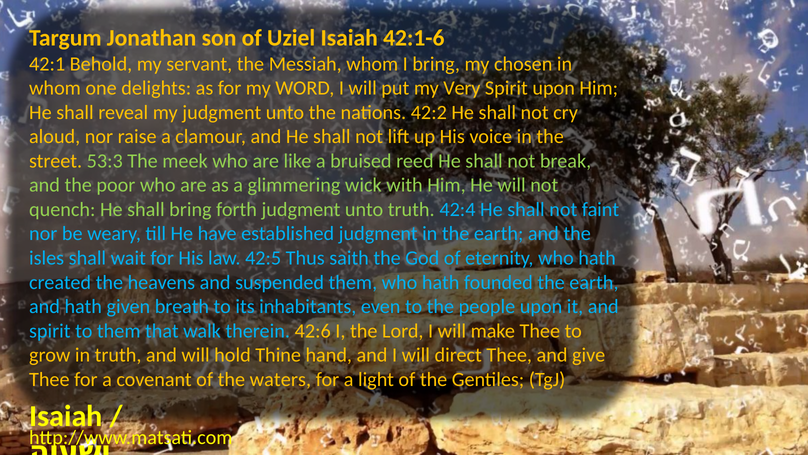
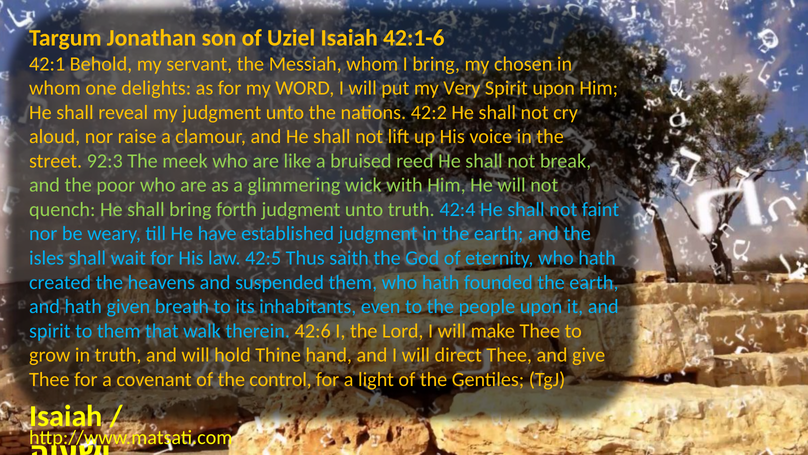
53:3: 53:3 -> 92:3 (105, 161)
waters: waters -> control (281, 379)
